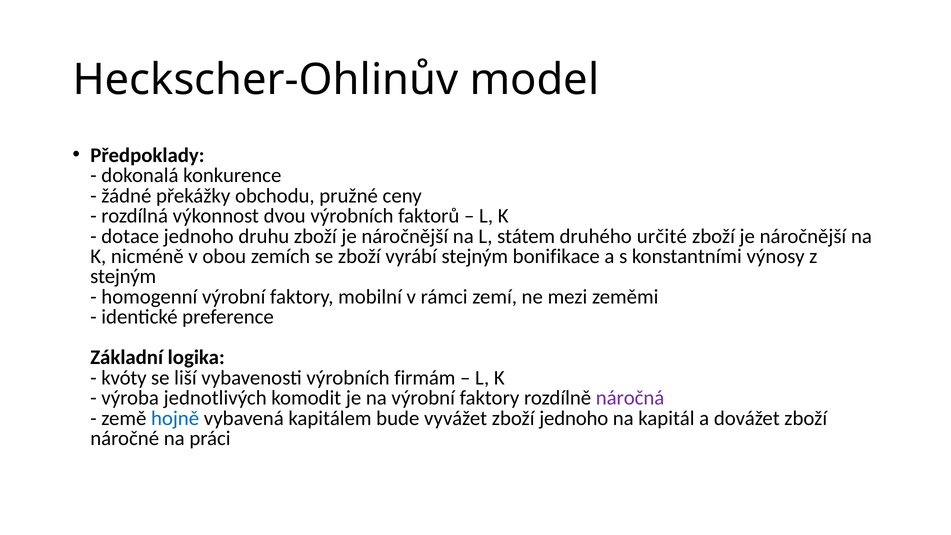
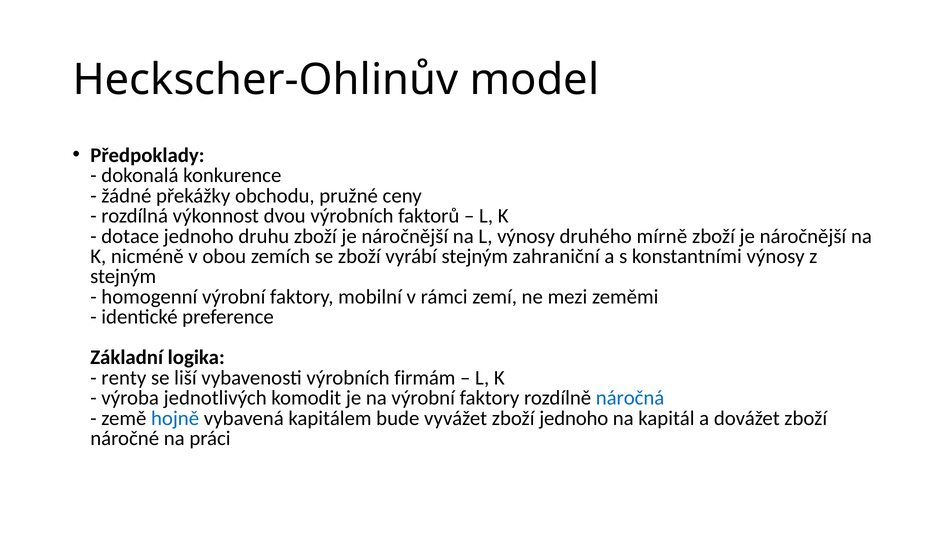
L státem: státem -> výnosy (526, 236)
určité: určité -> mírně (662, 236)
bonifikace: bonifikace -> zahraniční (556, 256)
kvóty: kvóty -> renty (124, 378)
náročná colour: purple -> blue (630, 398)
